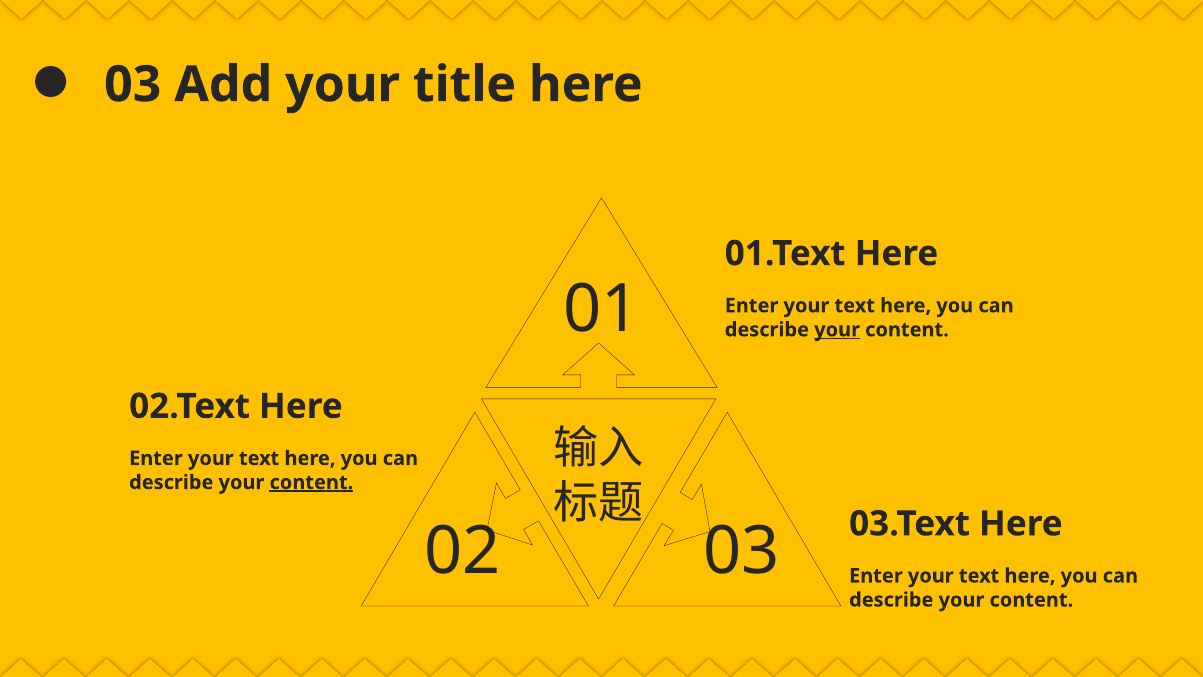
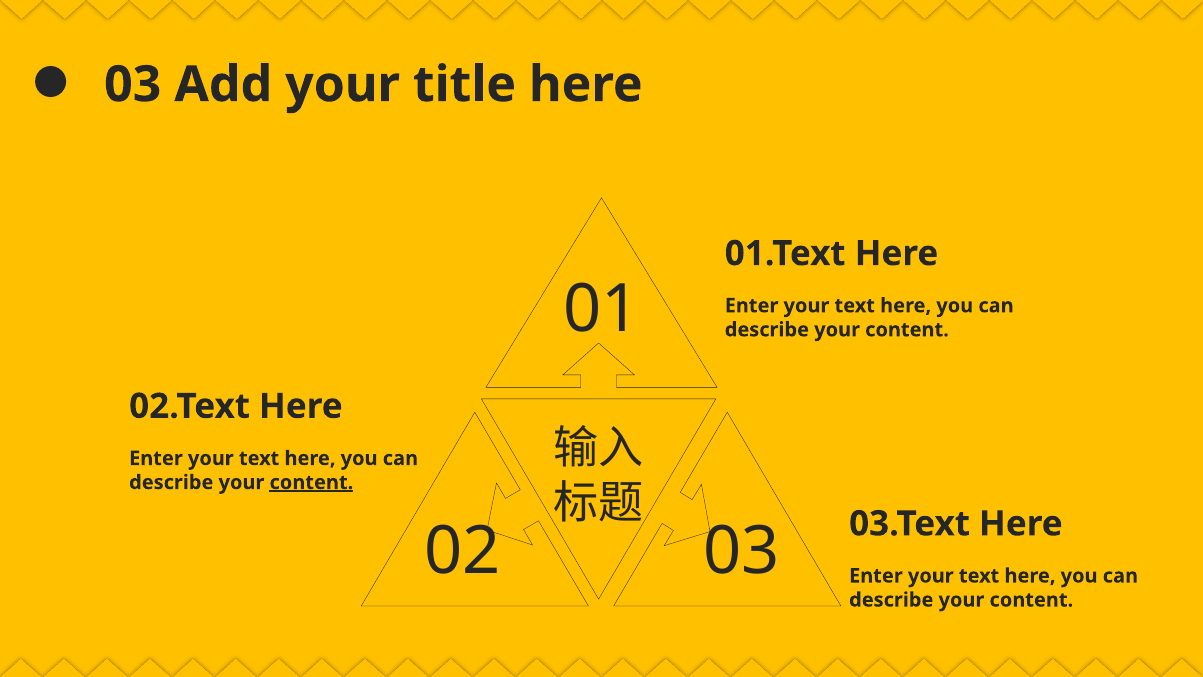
your underline: present -> none (837, 330)
